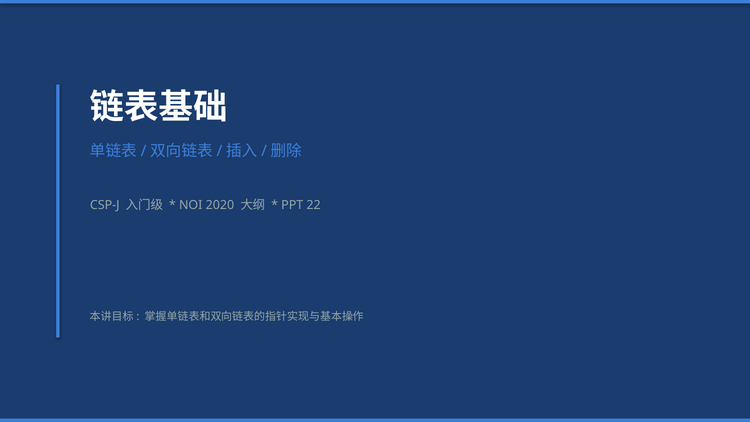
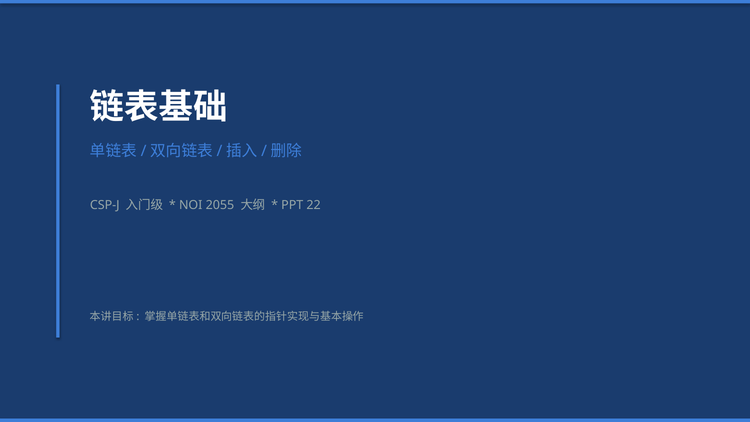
2020: 2020 -> 2055 (220, 205)
